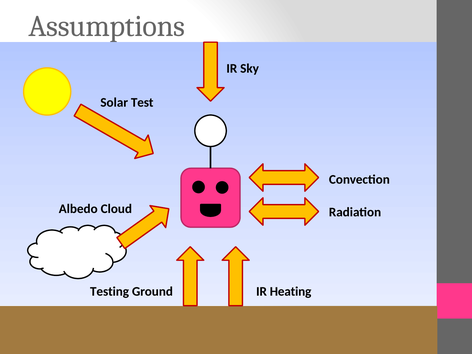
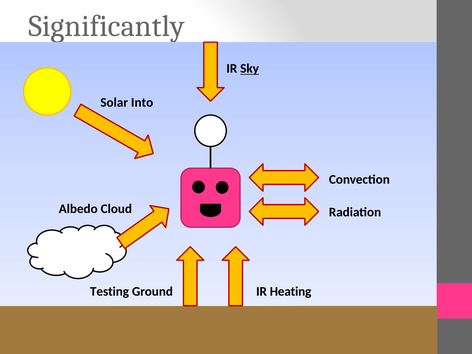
Assumptions: Assumptions -> Significantly (107, 26)
Sky underline: none -> present (250, 69)
Test: Test -> Into (142, 103)
